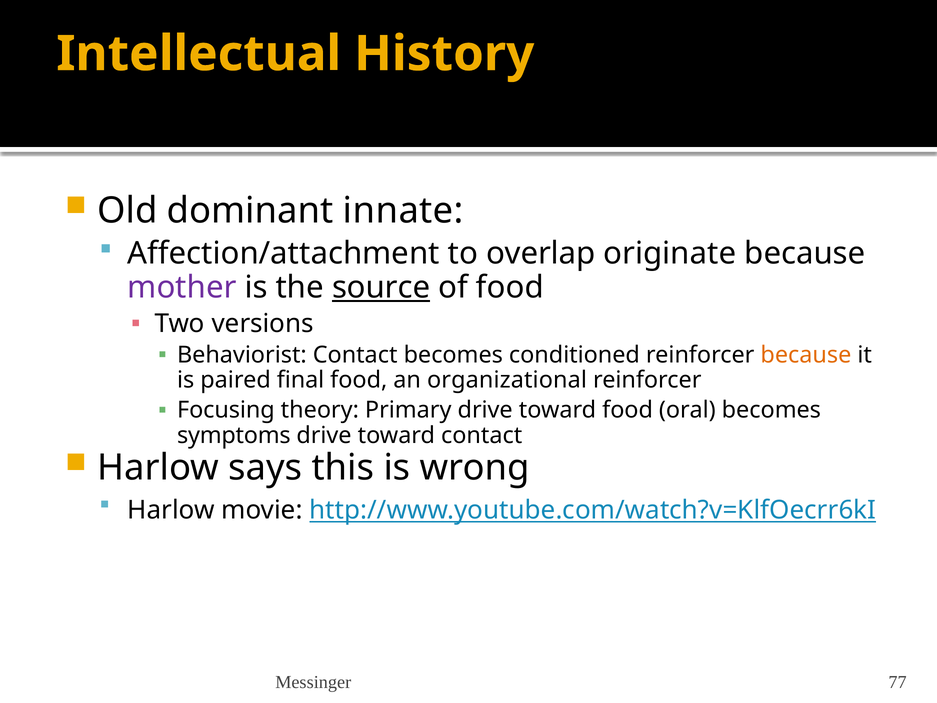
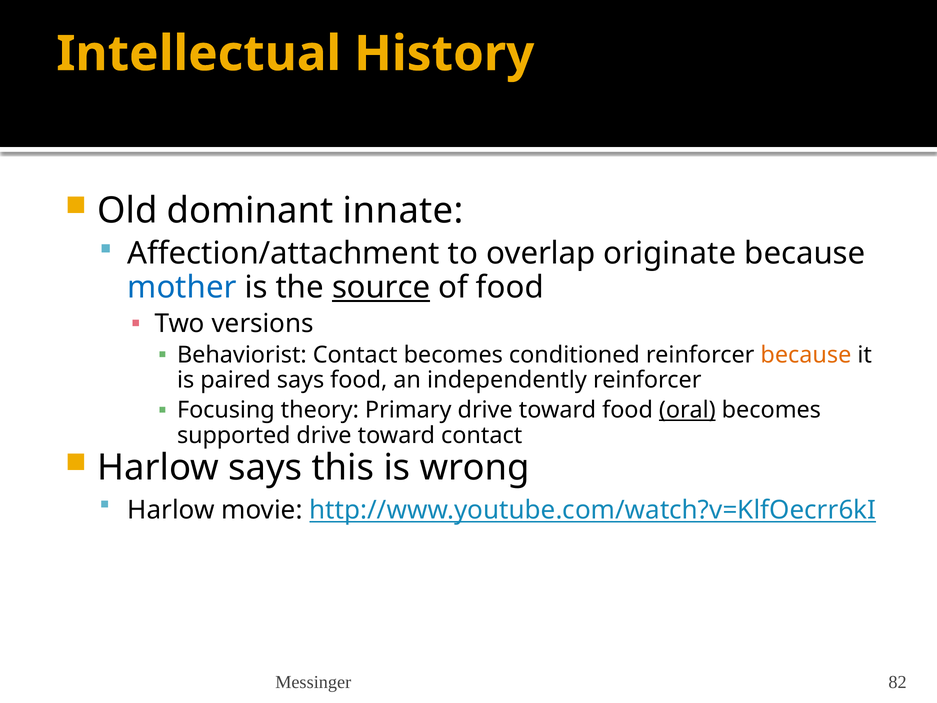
mother colour: purple -> blue (182, 287)
paired final: final -> says (301, 380)
organizational: organizational -> independently (507, 380)
oral underline: none -> present (687, 410)
symptoms: symptoms -> supported (234, 435)
77: 77 -> 82 (898, 682)
